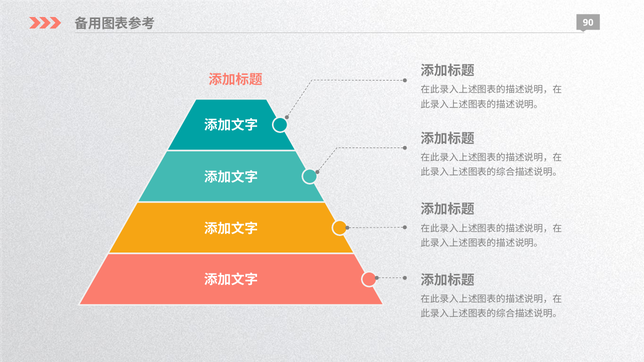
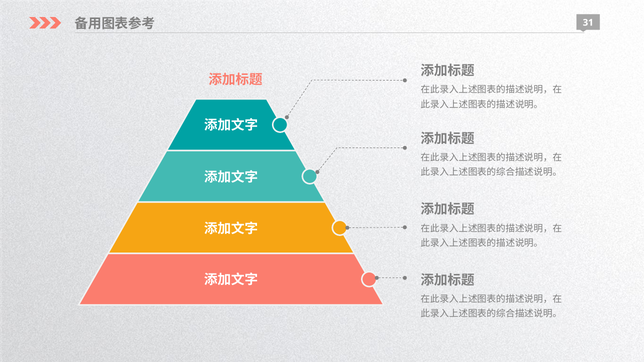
90: 90 -> 31 (588, 23)
